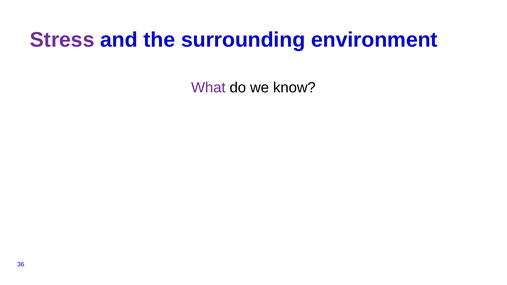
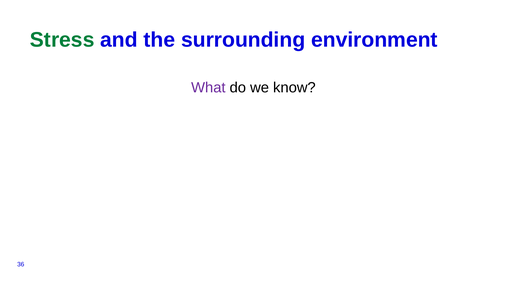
Stress colour: purple -> green (62, 40)
